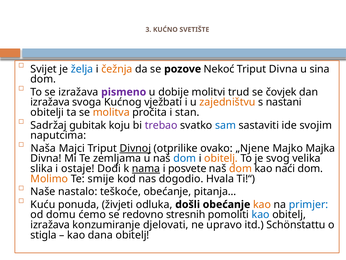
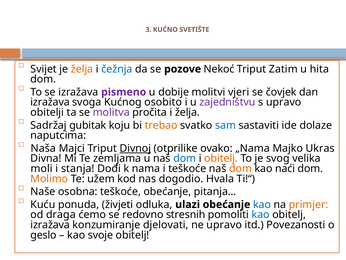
želja colour: blue -> orange (82, 69)
čežnja colour: orange -> blue (117, 69)
Triput Divna: Divna -> Zatim (283, 69)
sina: sina -> hita (319, 69)
trud: trud -> vjeri (239, 92)
vježbati: vježbati -> osobito (163, 102)
zajedništvu colour: orange -> purple (227, 102)
s nastani: nastani -> upravo (284, 102)
molitva colour: orange -> purple (111, 112)
i stan: stan -> želja (187, 112)
trebao colour: purple -> orange (161, 125)
svojim: svojim -> dolaze (316, 125)
„Njene: „Njene -> „Nama (253, 148)
Majka: Majka -> Ukras (320, 148)
slika: slika -> moli (42, 168)
ostaje: ostaje -> stanja (78, 168)
nama underline: present -> none (146, 168)
i posvete: posvete -> teškoće (187, 168)
smije: smije -> užem (101, 178)
nastalo: nastalo -> osobna (78, 191)
došli: došli -> ulazi (188, 204)
kao colour: orange -> blue (262, 204)
primjer colour: blue -> orange (309, 204)
domu: domu -> draga (61, 214)
Schönstattu: Schönstattu -> Povezanosti (296, 224)
stigla: stigla -> geslo (44, 235)
dana: dana -> svoje (100, 235)
